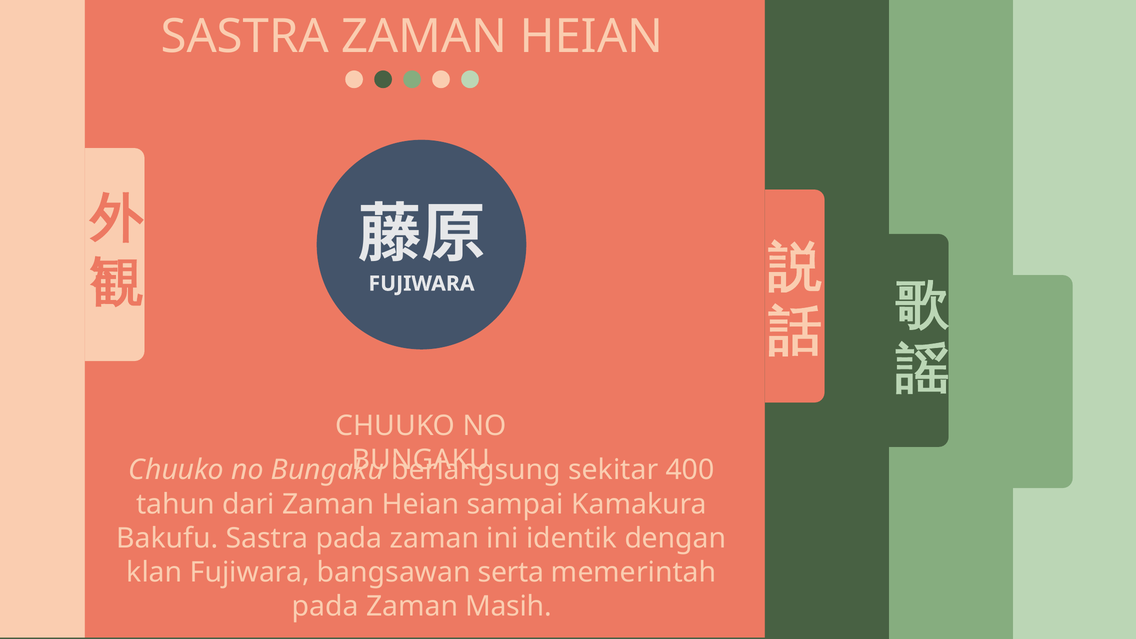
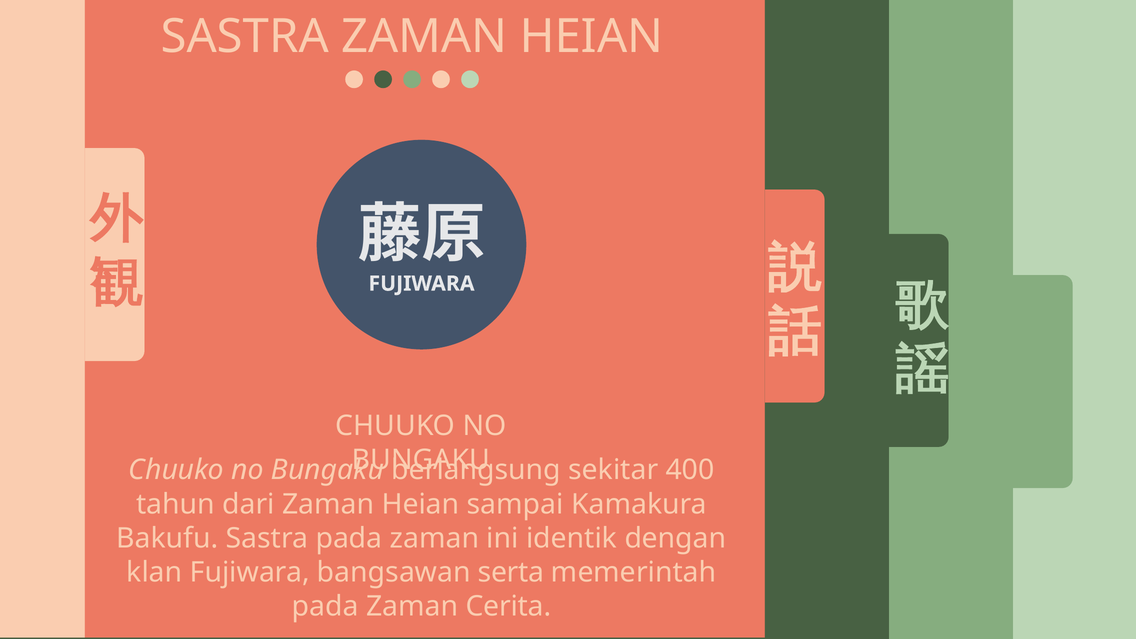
Masih: Masih -> Cerita (508, 606)
